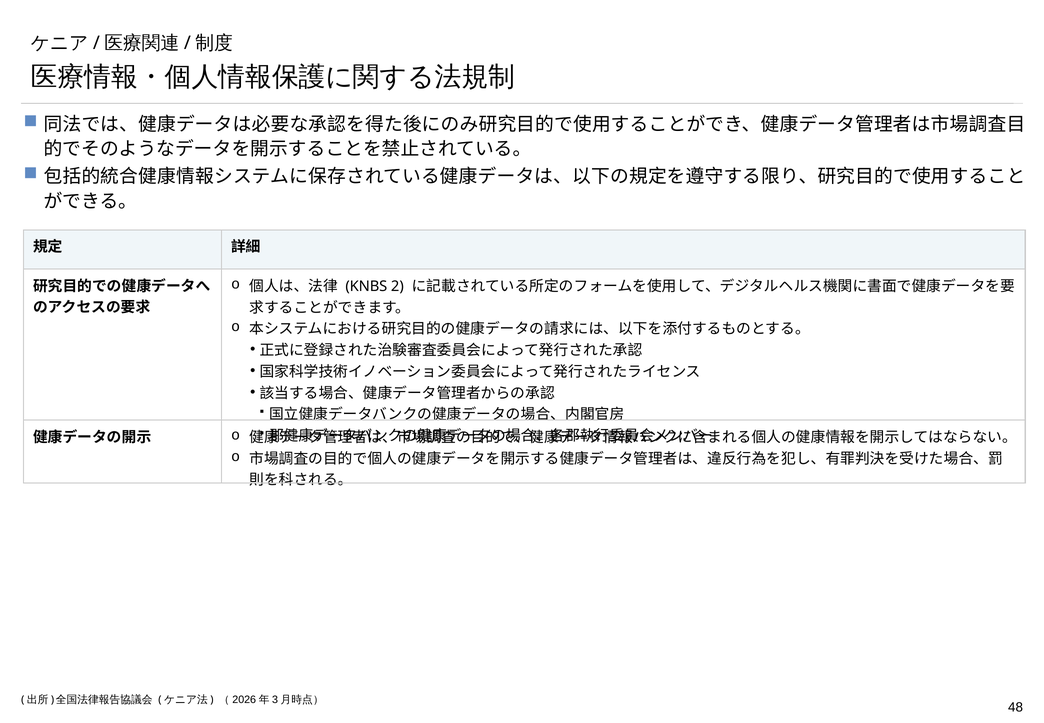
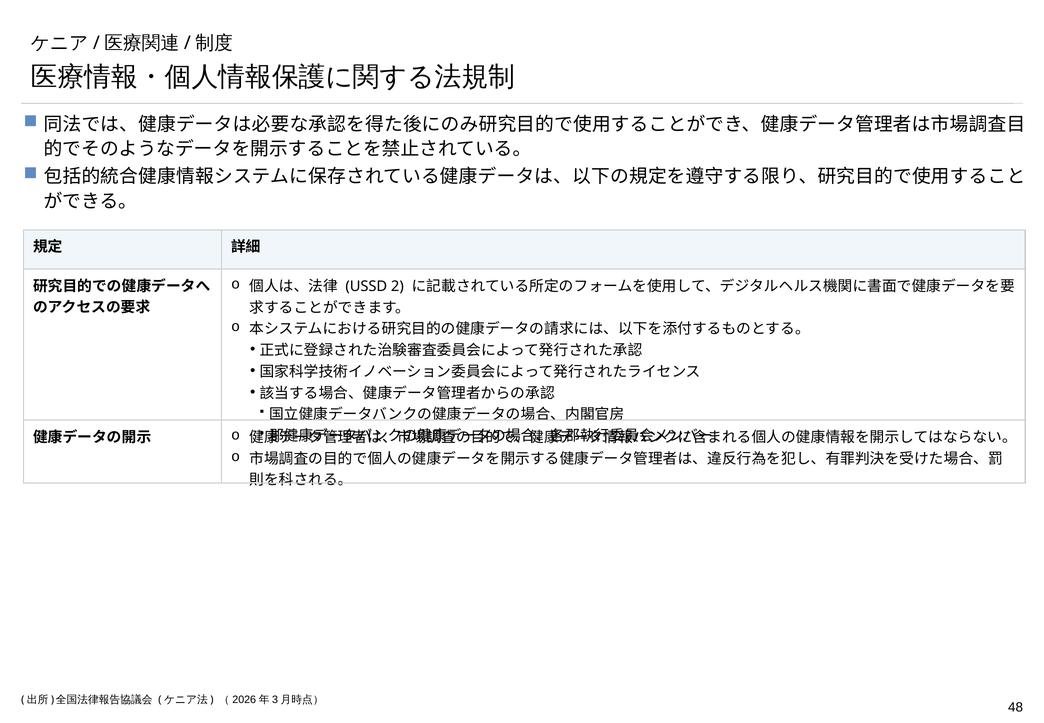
KNBS: KNBS -> USSD (366, 286)
